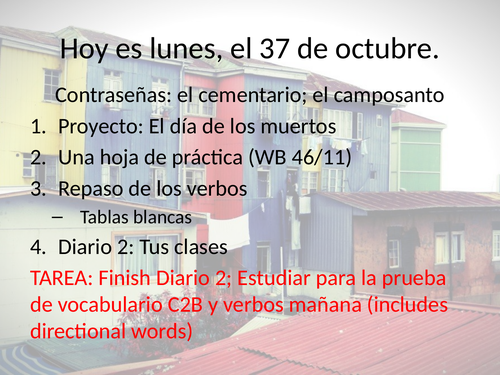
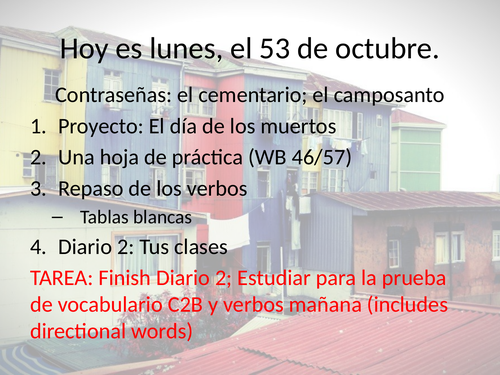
37: 37 -> 53 (275, 48)
46/11: 46/11 -> 46/57 (322, 157)
